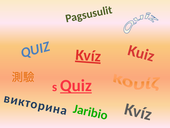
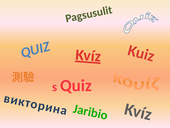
Quiz underline: present -> none (76, 85)
